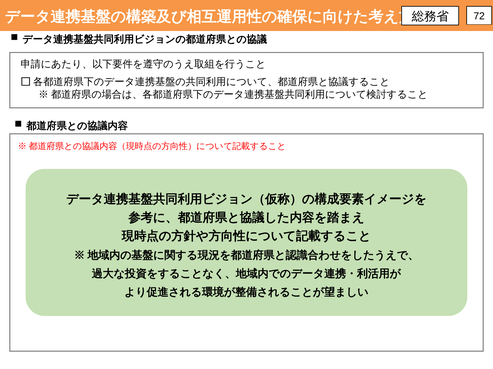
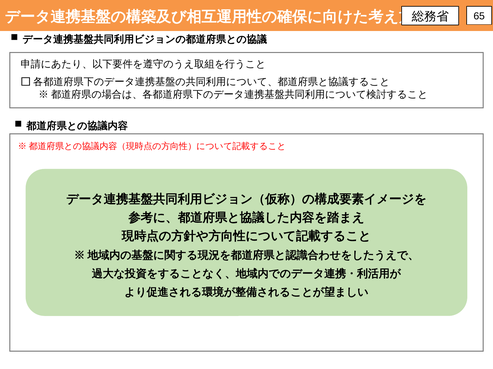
72: 72 -> 65 (479, 16)
